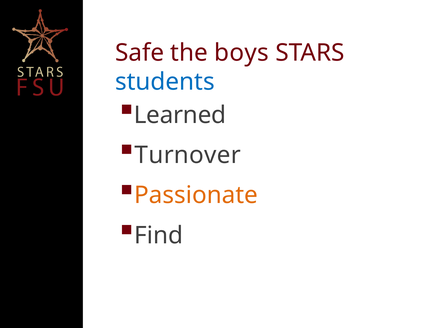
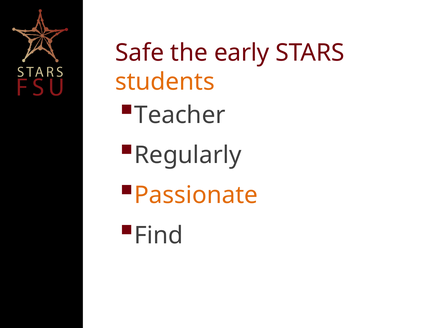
boys: boys -> early (242, 53)
students colour: blue -> orange (165, 82)
Learned: Learned -> Teacher (180, 115)
Turnover: Turnover -> Regularly (188, 155)
